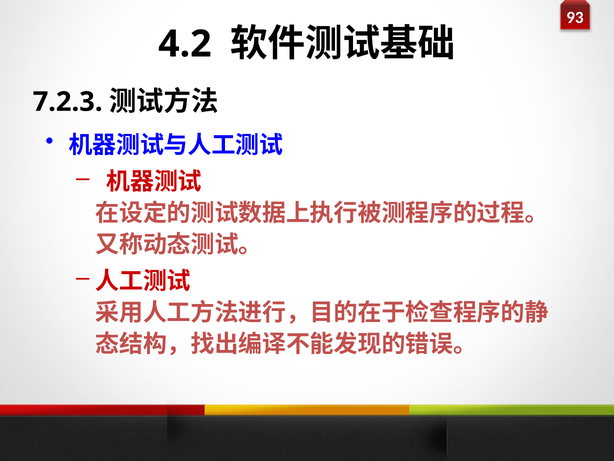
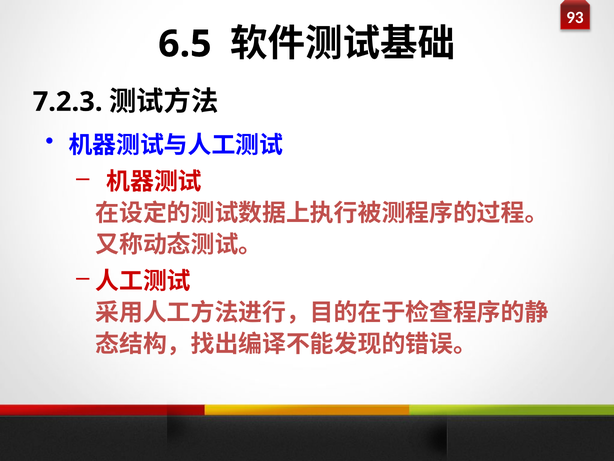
4.2: 4.2 -> 6.5 (185, 44)
